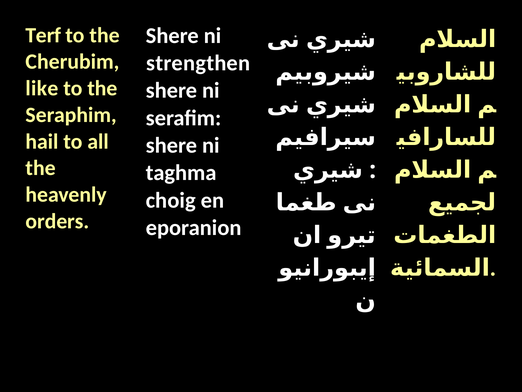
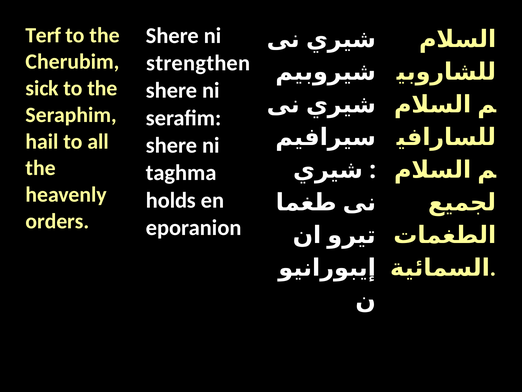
like: like -> sick (42, 88)
choig: choig -> holds (171, 200)
